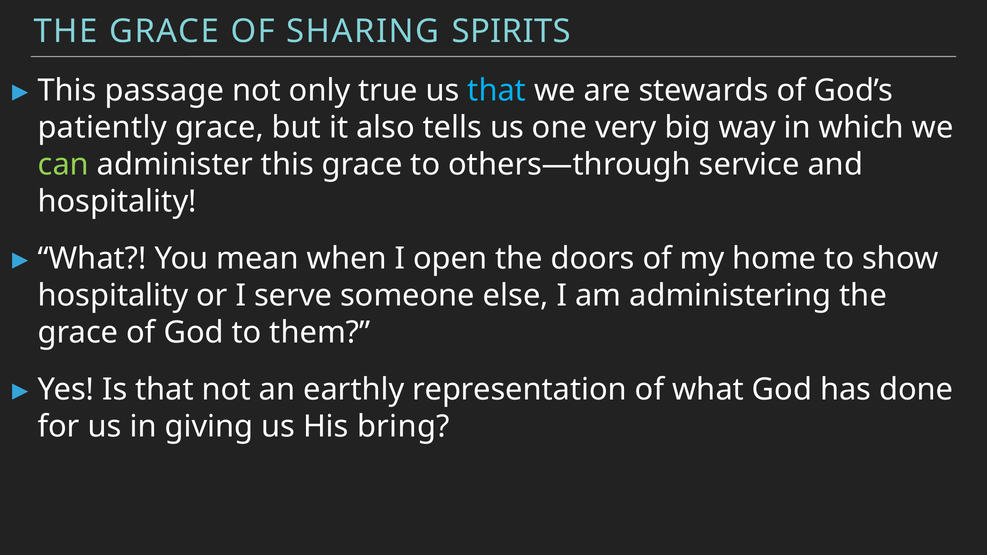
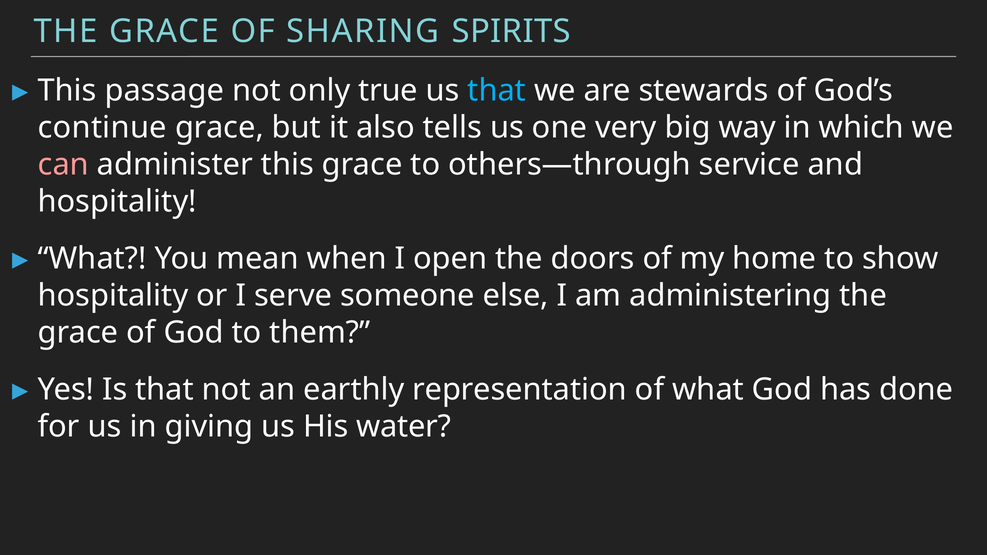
patiently: patiently -> continue (102, 128)
can colour: light green -> pink (63, 165)
bring: bring -> water (404, 427)
